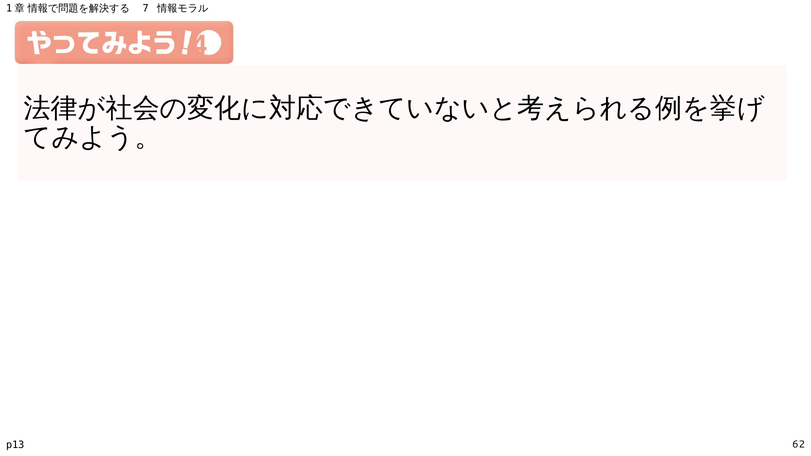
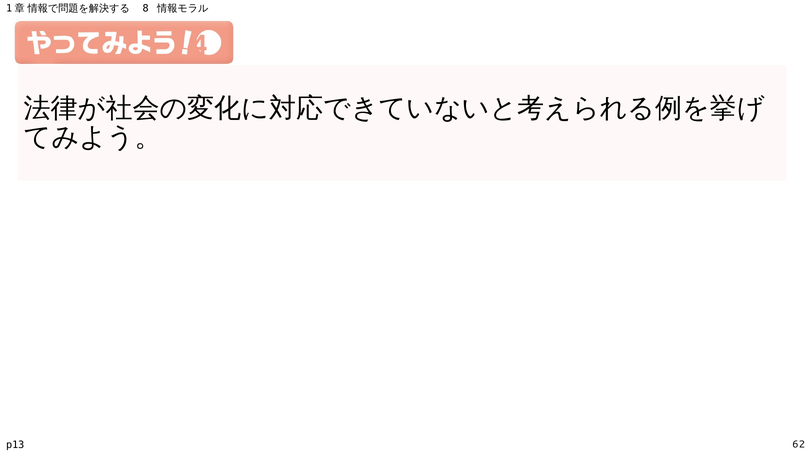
7: 7 -> 8 (146, 8)
